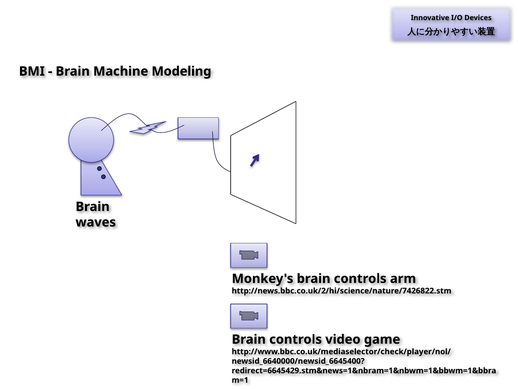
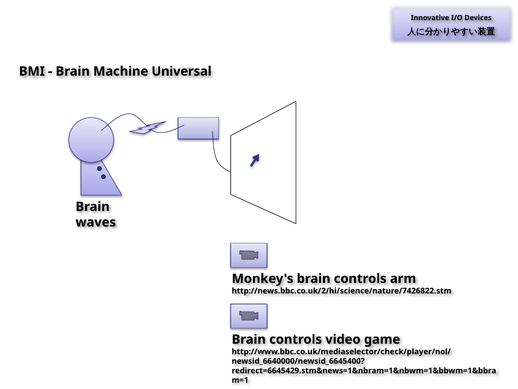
Modeling: Modeling -> Universal (181, 71)
